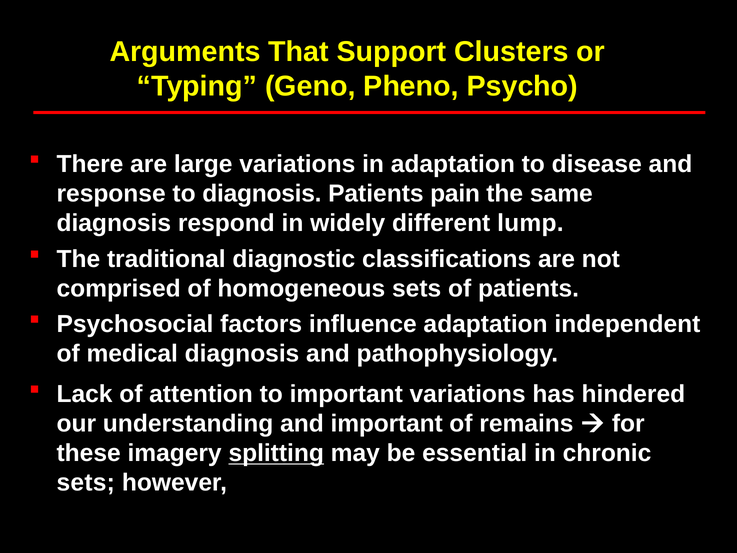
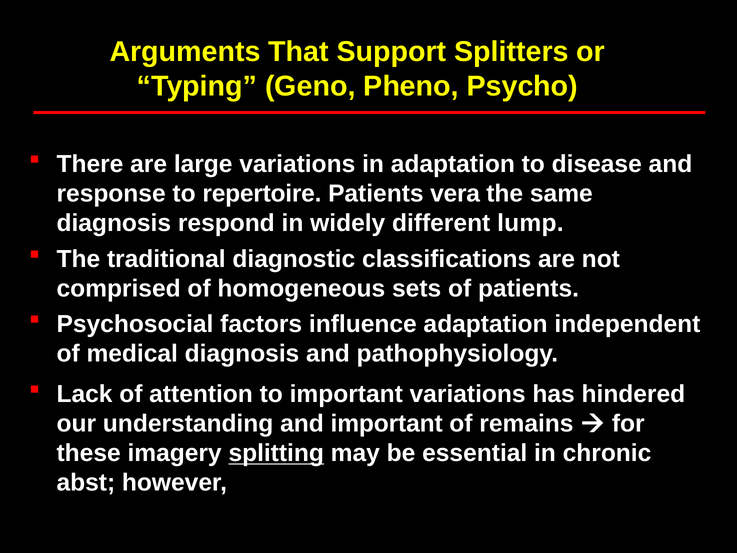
Clusters: Clusters -> Splitters (511, 52)
to diagnosis: diagnosis -> repertoire (262, 194)
pain: pain -> vera (455, 194)
sets: sets -> abst (86, 482)
